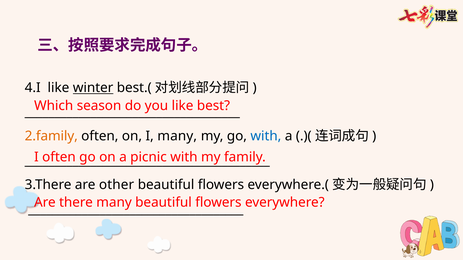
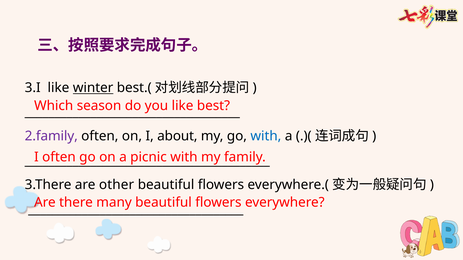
4.I: 4.I -> 3.I (33, 88)
2.family colour: orange -> purple (51, 136)
I many: many -> about (177, 136)
